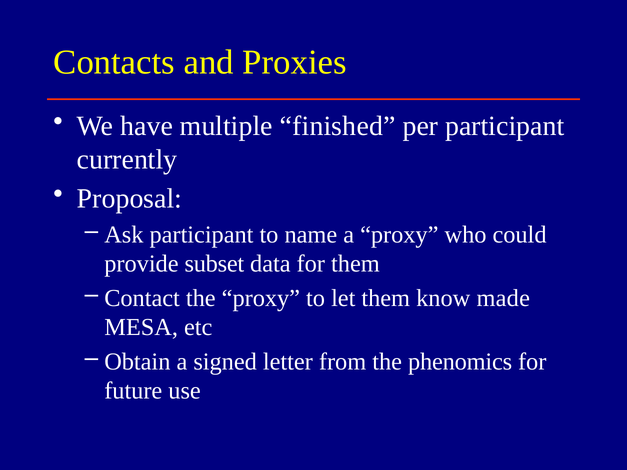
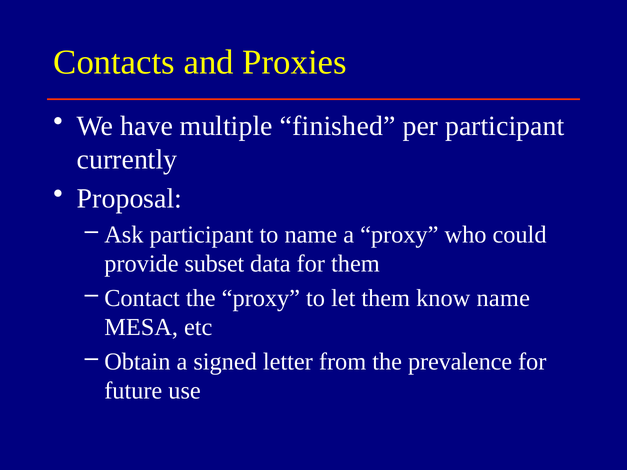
know made: made -> name (503, 298)
phenomics: phenomics -> prevalence (460, 362)
